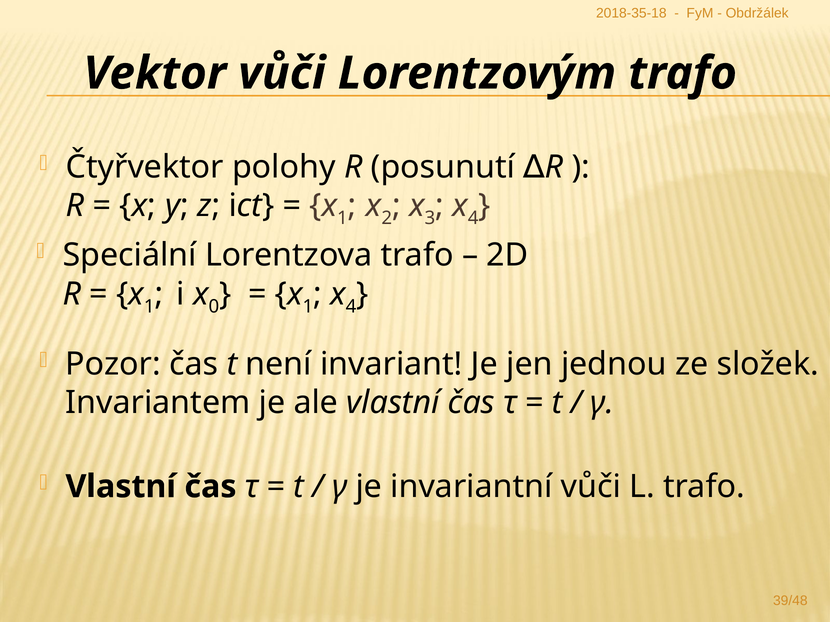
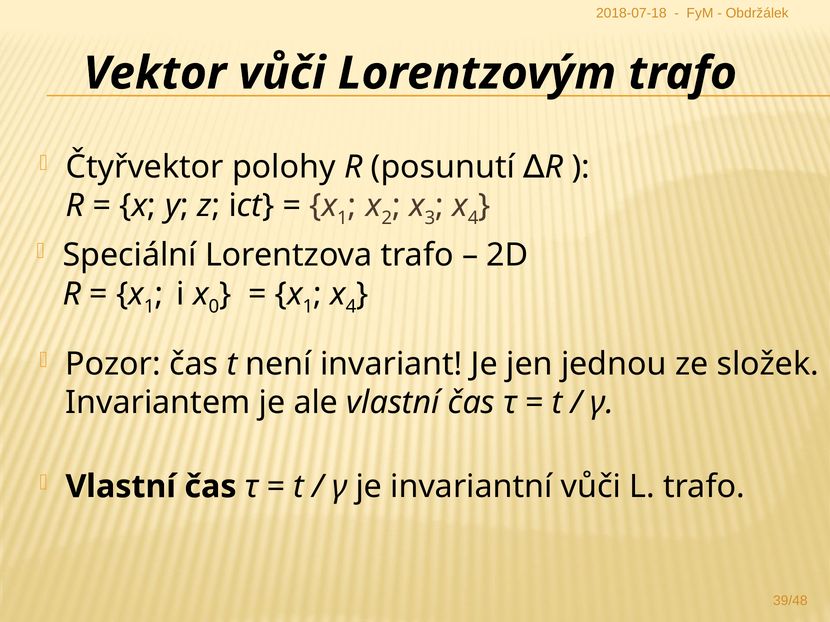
2018-35-18: 2018-35-18 -> 2018-07-18 (631, 13)
